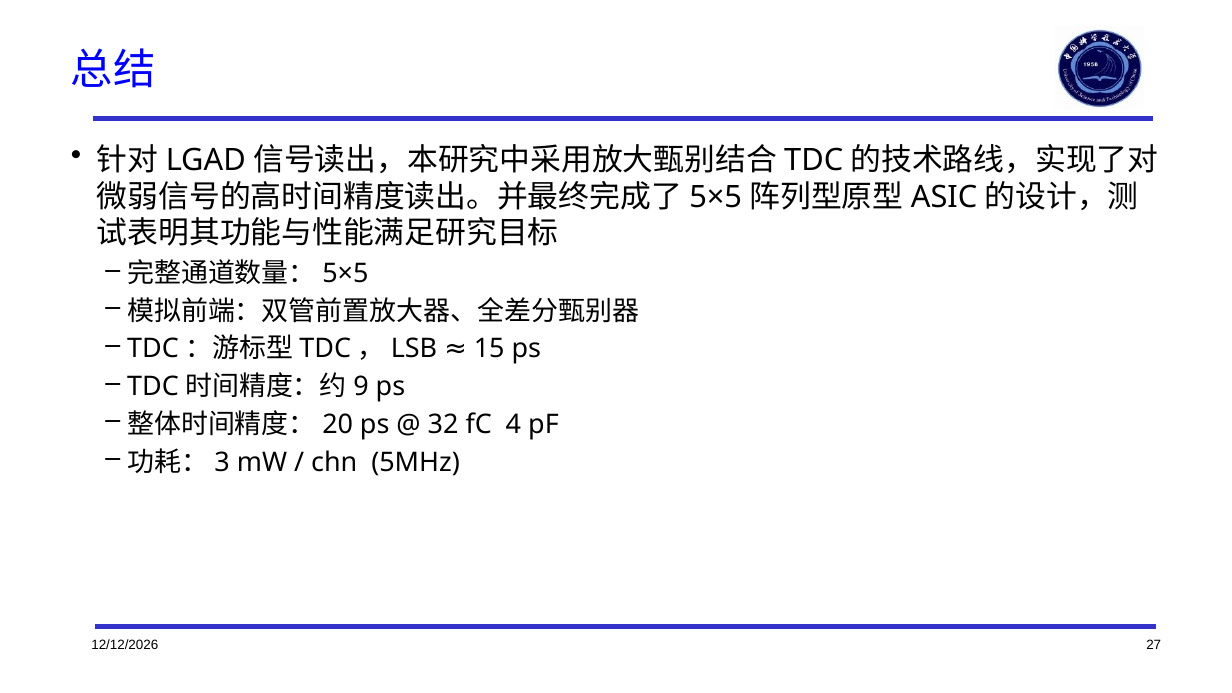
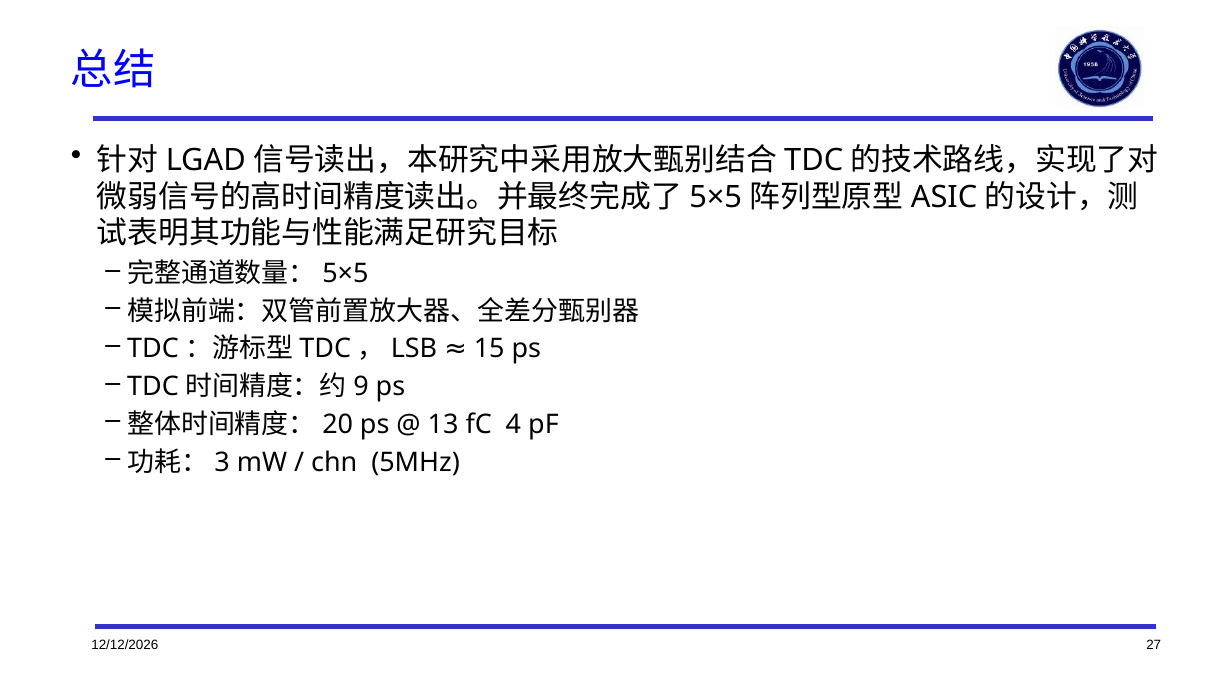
32: 32 -> 13 (443, 424)
